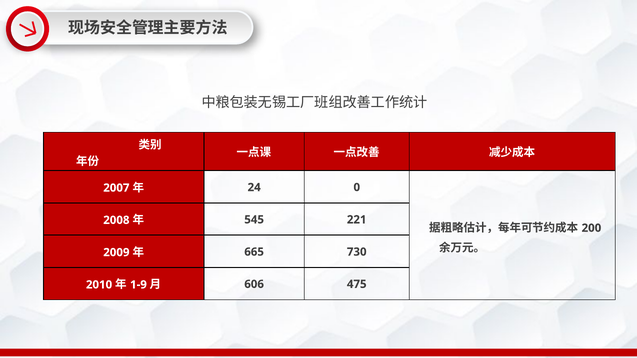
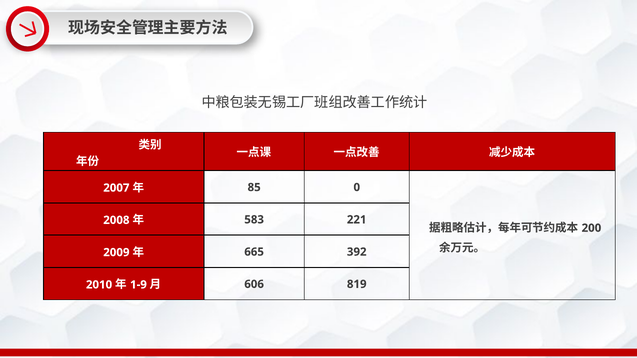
24: 24 -> 85 (254, 188)
545: 545 -> 583 (254, 220)
730: 730 -> 392 (357, 252)
475: 475 -> 819 (357, 284)
